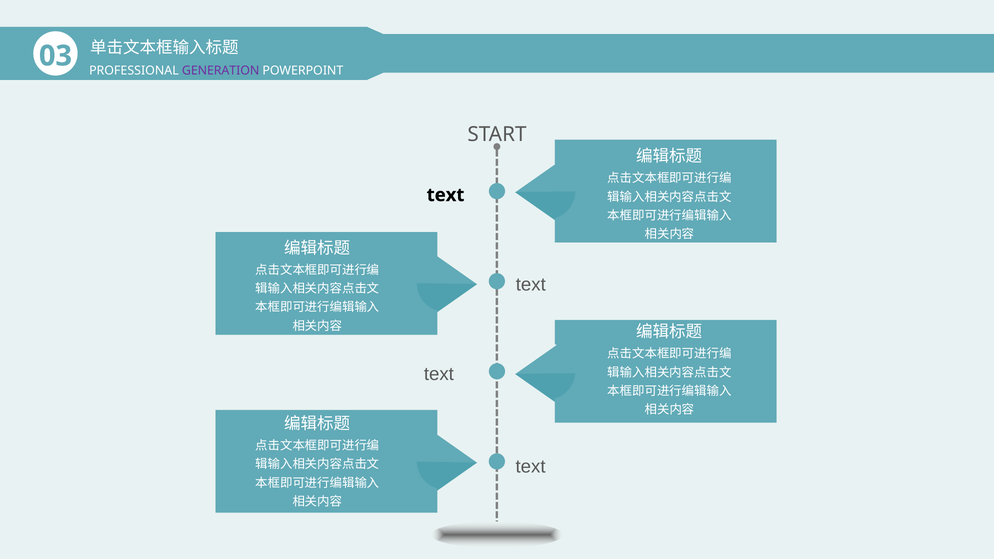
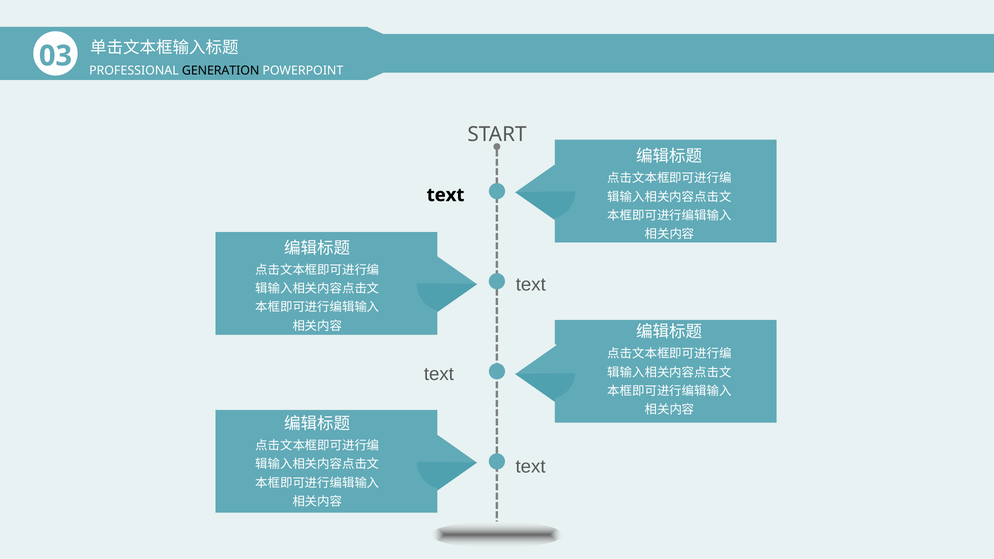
GENERATION colour: purple -> black (221, 71)
